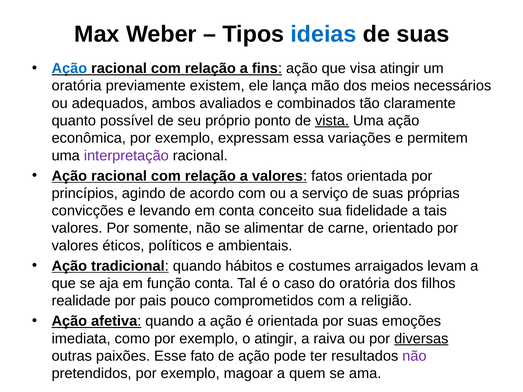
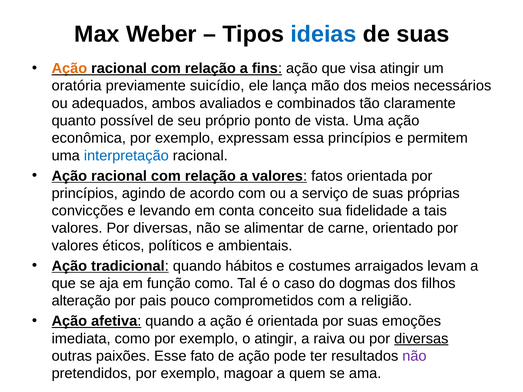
Ação colour: blue -> orange (69, 68)
existem: existem -> suicídio (217, 86)
vista underline: present -> none (332, 121)
essa variações: variações -> princípios (359, 138)
interpretação colour: purple -> blue (126, 156)
valores Por somente: somente -> diversas (163, 228)
função conta: conta -> como (214, 284)
do oratória: oratória -> dogmas (365, 284)
realidade: realidade -> alteração (81, 301)
